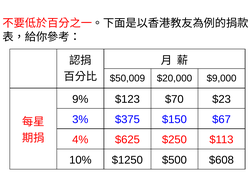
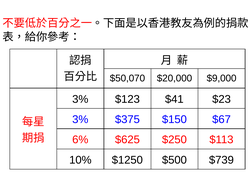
$50,009: $50,009 -> $50,070 (127, 78)
9%: 9% -> 3% (80, 99)
$70: $70 -> $41 (174, 99)
4%: 4% -> 6% (80, 140)
$608: $608 -> $739 (222, 160)
